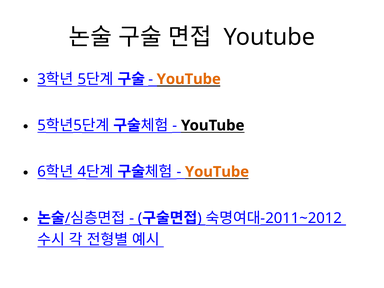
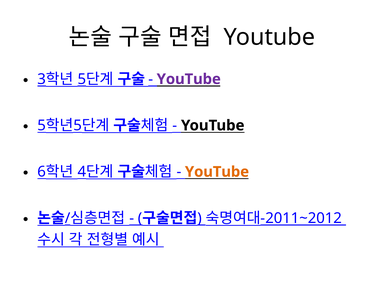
YouTube colour: orange -> purple (189, 79)
